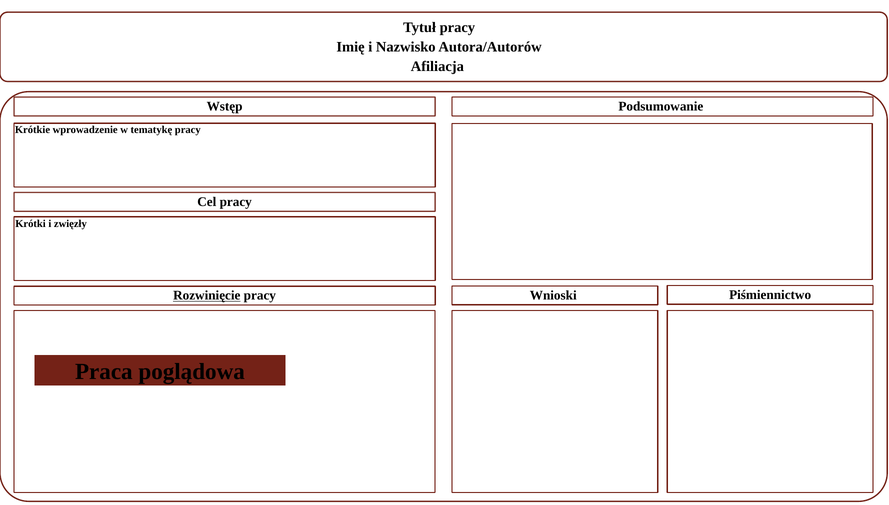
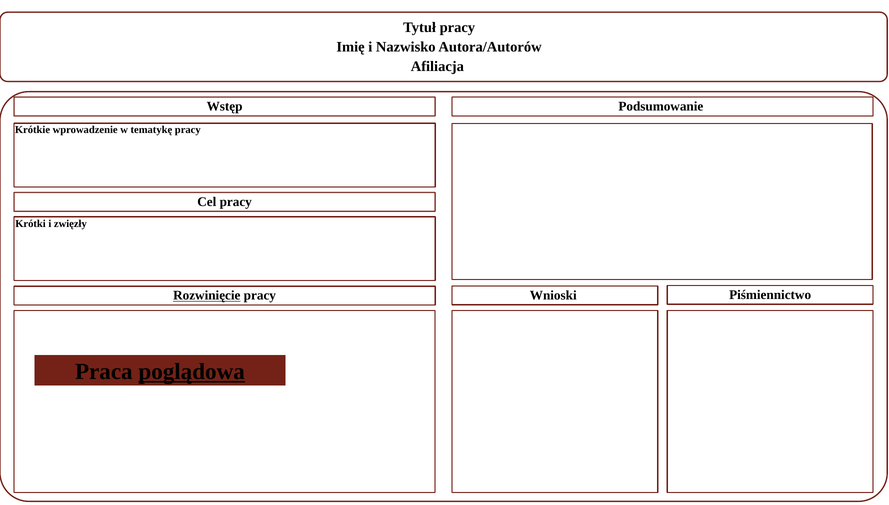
poglądowa underline: none -> present (192, 372)
